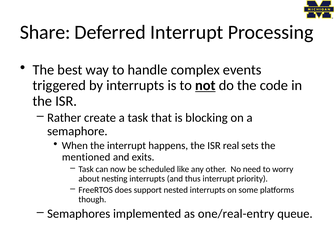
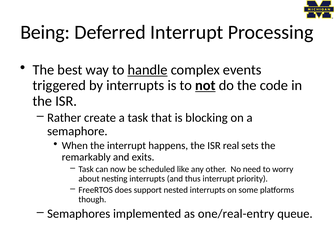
Share: Share -> Being (45, 32)
handle underline: none -> present (148, 70)
mentioned: mentioned -> remarkably (86, 157)
